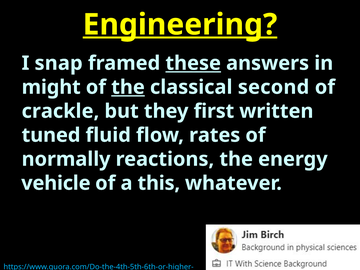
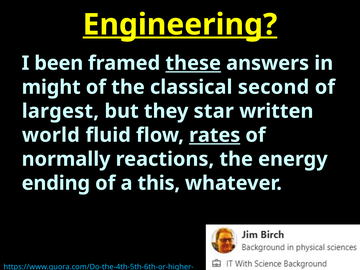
snap: snap -> been (59, 63)
the underline: present -> none (128, 87)
crackle: crackle -> largest (60, 111)
first: first -> star (214, 111)
tuned: tuned -> world (51, 135)
rates underline: none -> present (215, 135)
vehicle: vehicle -> ending (56, 183)
